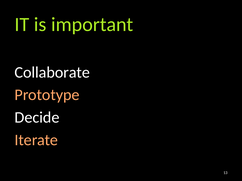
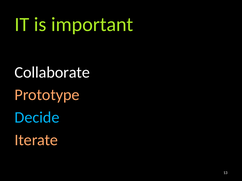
Decide colour: white -> light blue (37, 118)
